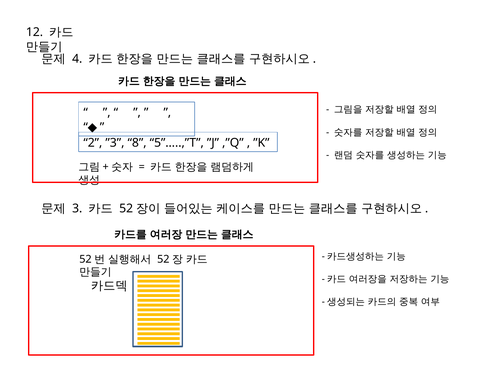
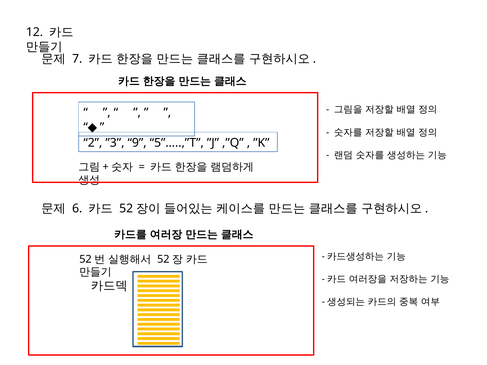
4: 4 -> 7 (77, 59)
8: 8 -> 9 (137, 143)
3: 3 -> 6 (77, 209)
